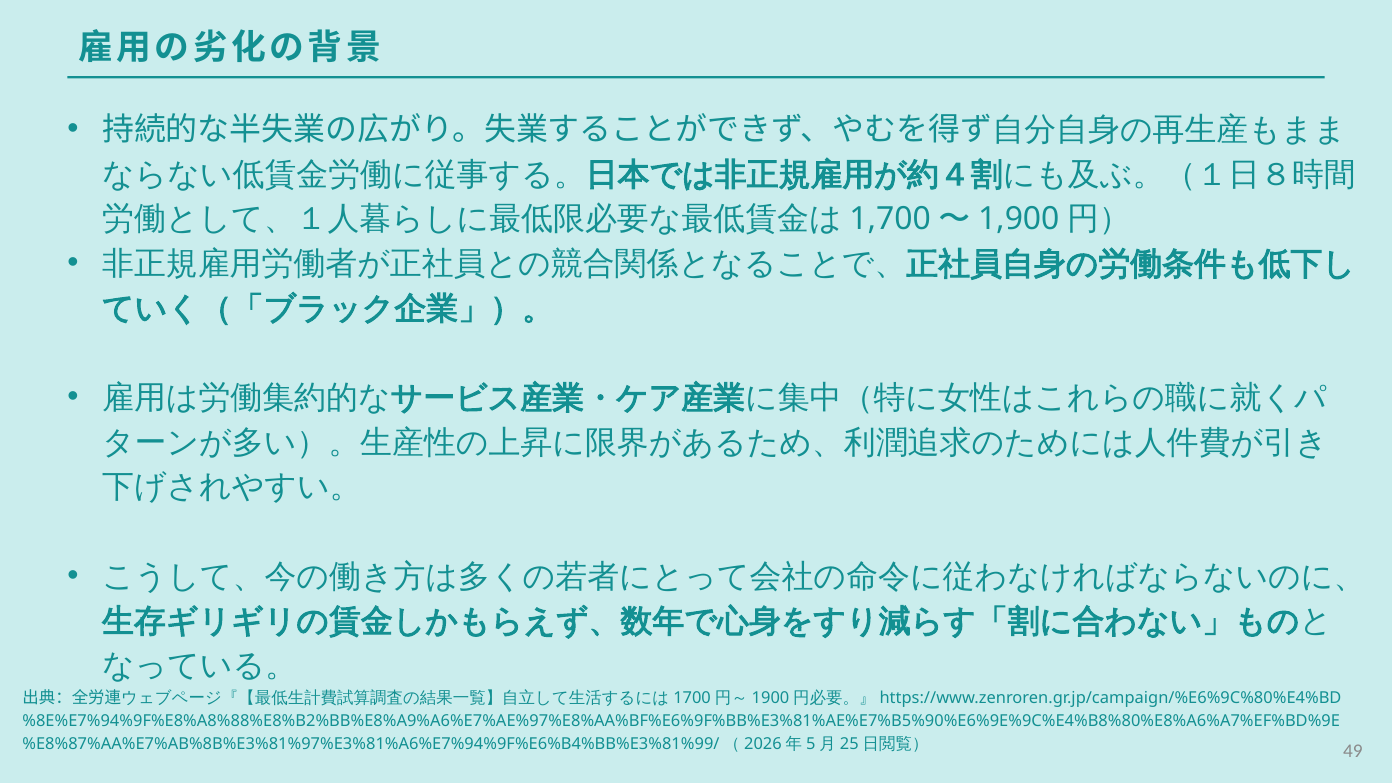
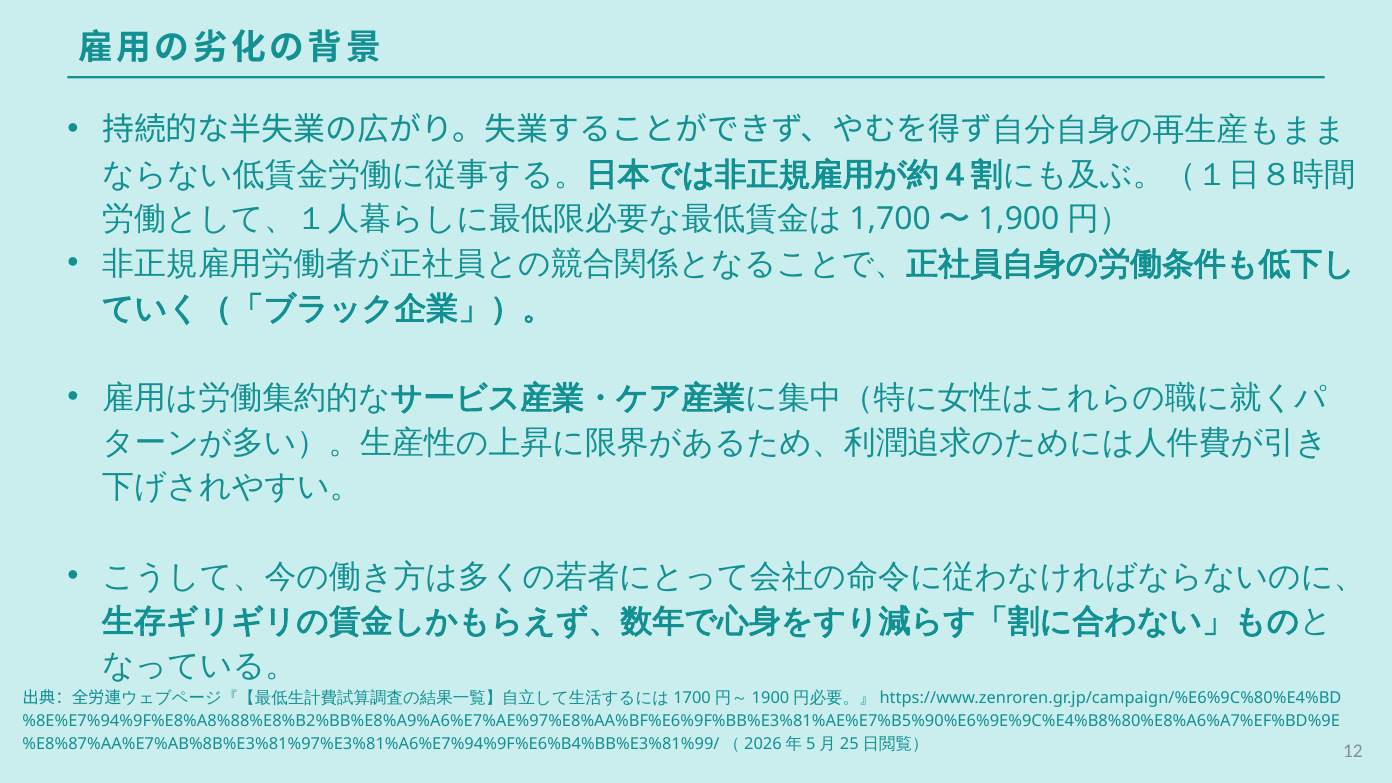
49: 49 -> 12 (1353, 751)
